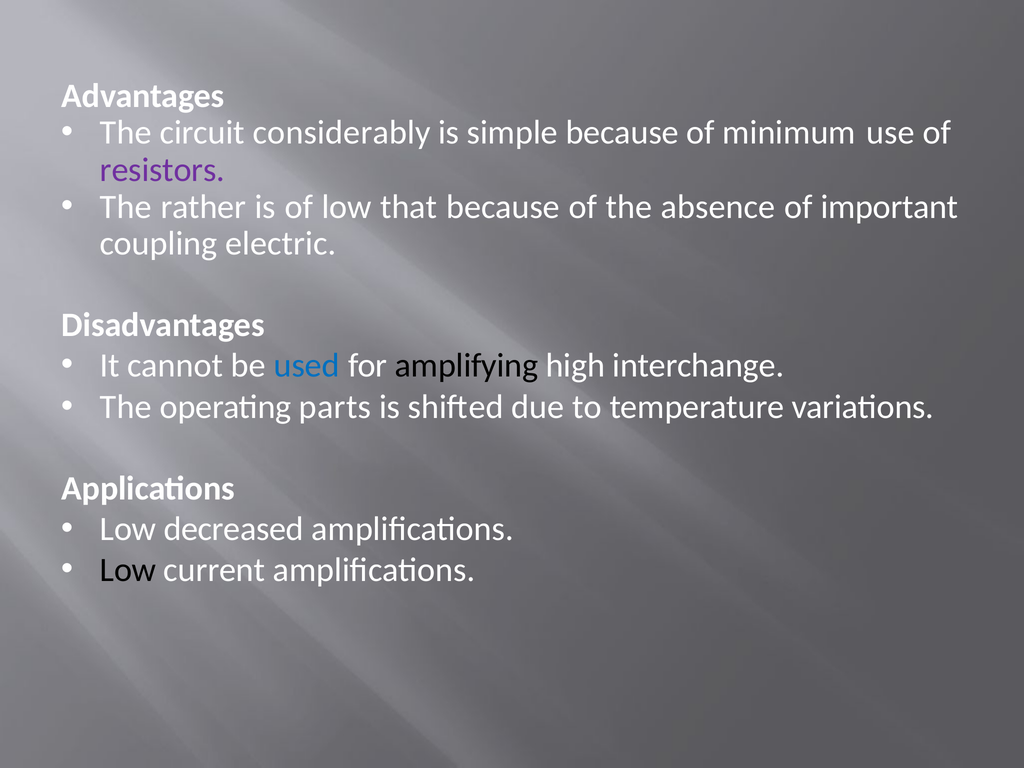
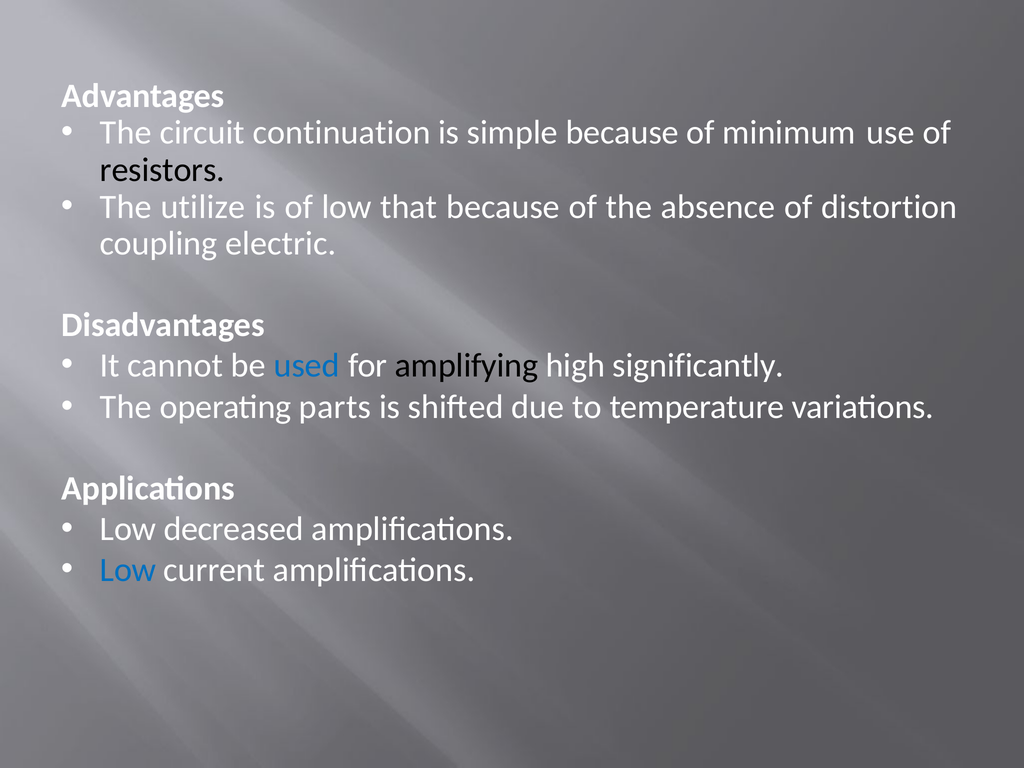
considerably: considerably -> continuation (342, 133)
resistors colour: purple -> black (162, 170)
rather: rather -> utilize (203, 207)
important: important -> distortion (889, 207)
interchange: interchange -> significantly (698, 366)
Low colour: black -> blue (128, 570)
